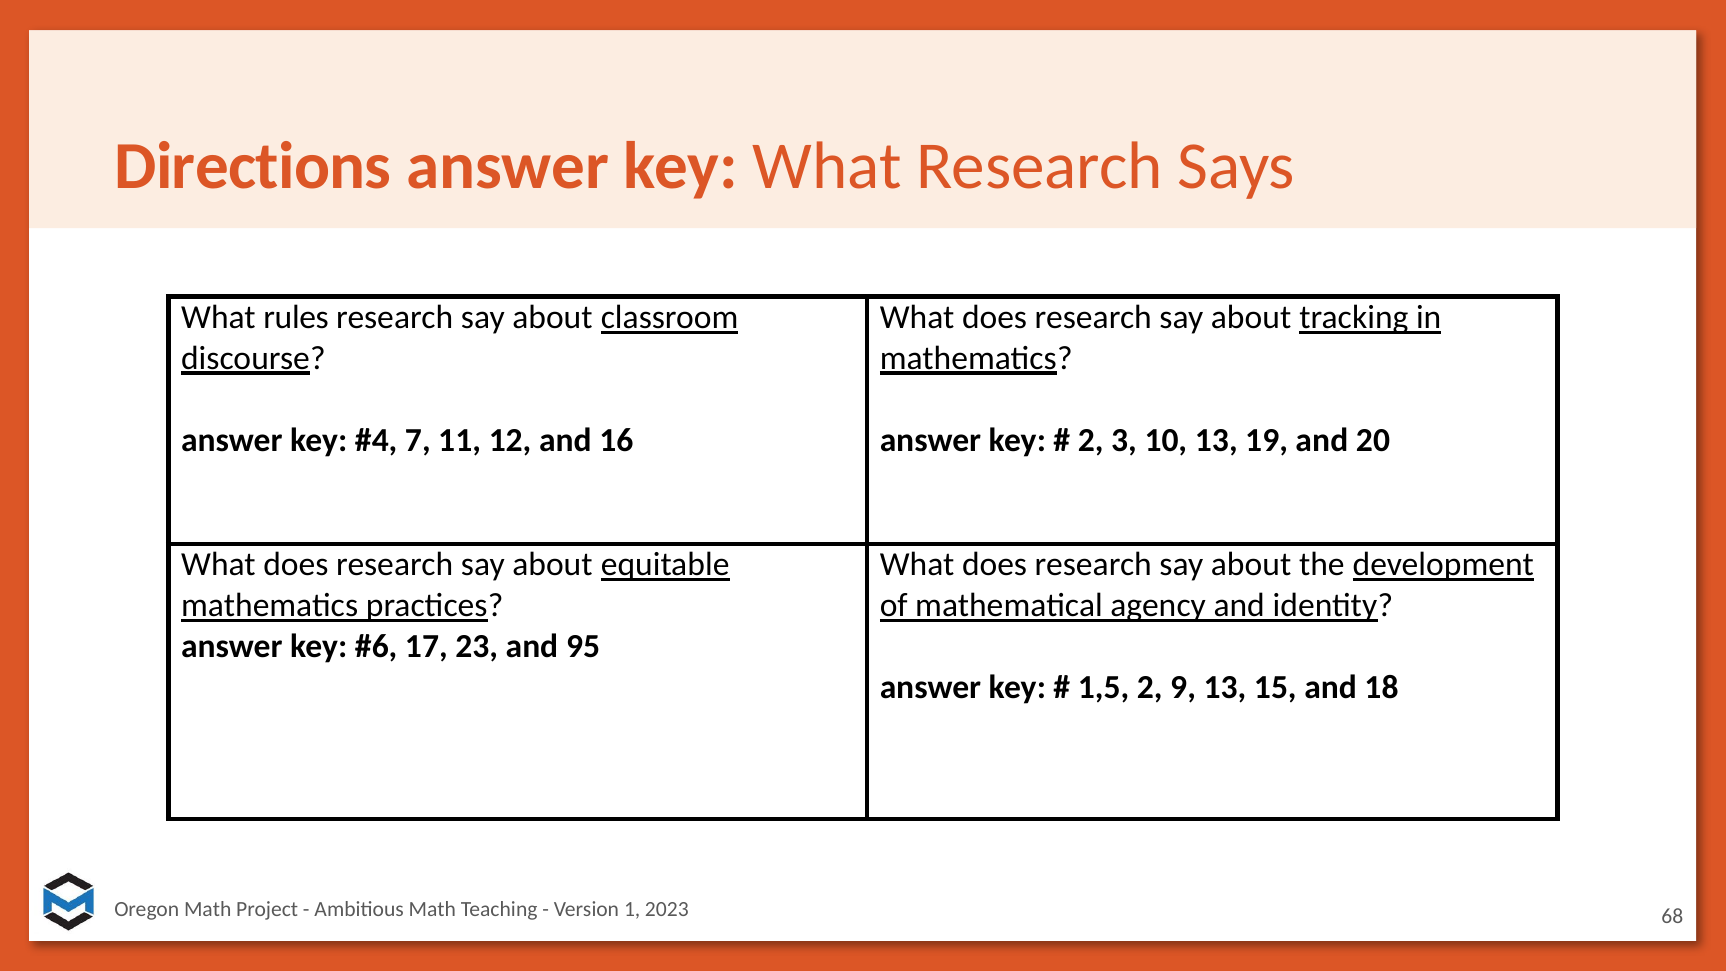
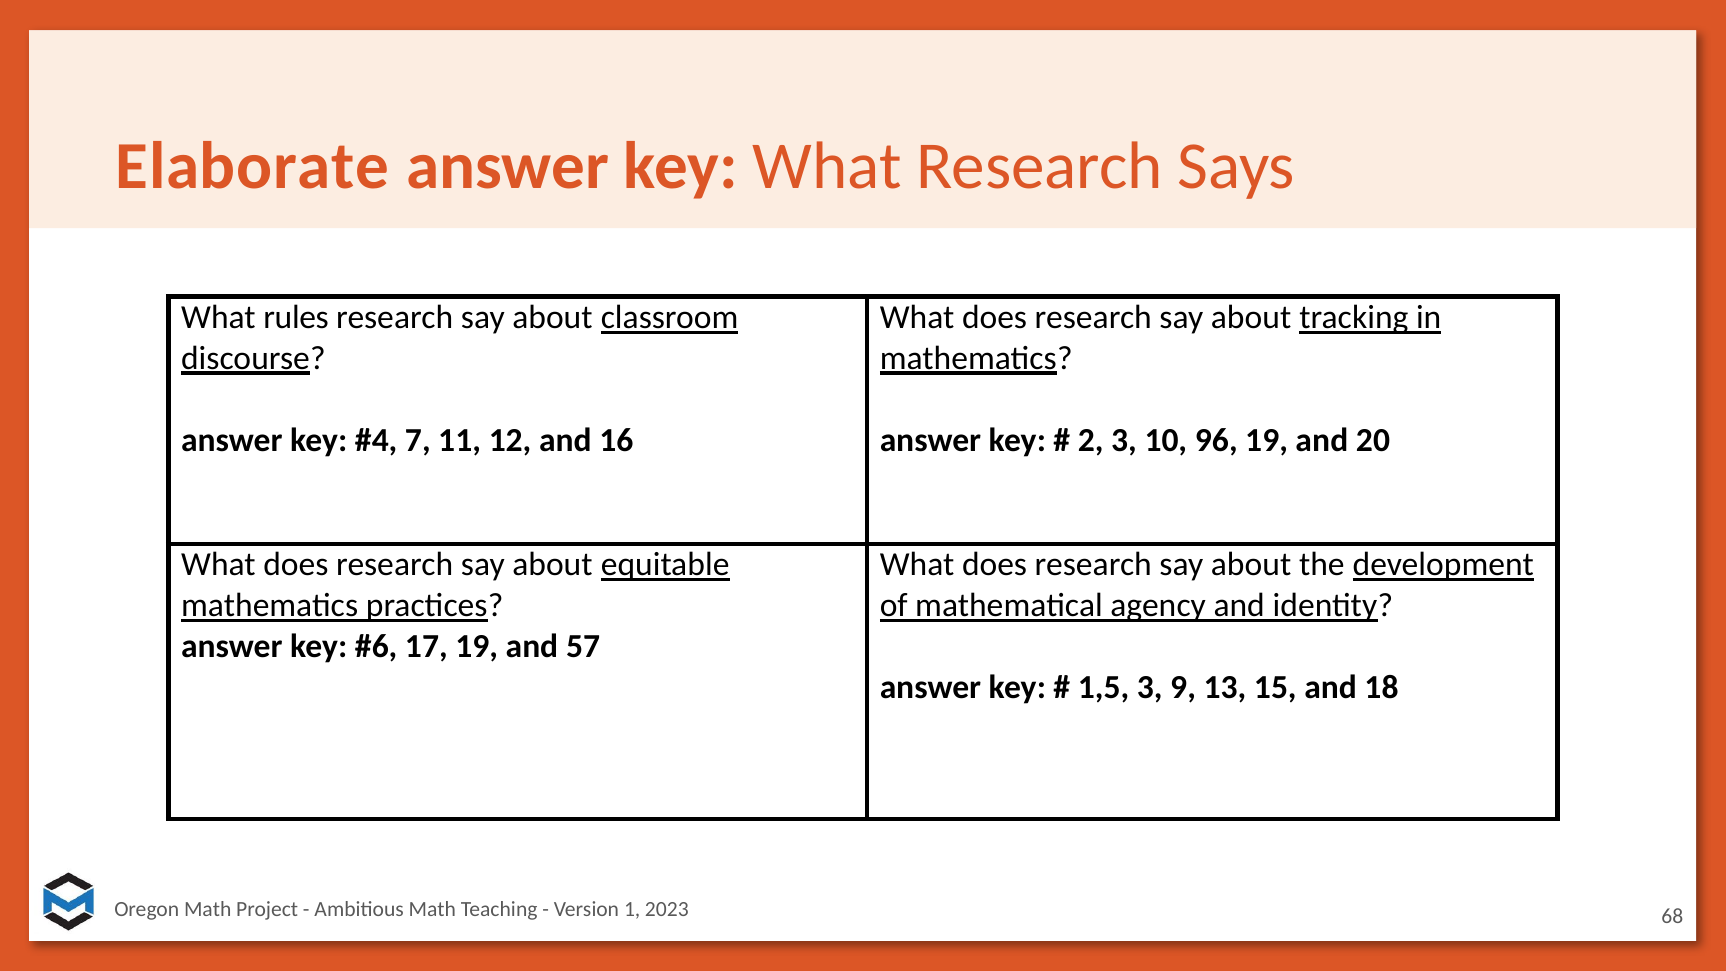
Directions: Directions -> Elaborate (252, 167)
10 13: 13 -> 96 (1216, 440)
17 23: 23 -> 19 (477, 646)
95: 95 -> 57 (583, 646)
1,5 2: 2 -> 3 (1150, 687)
